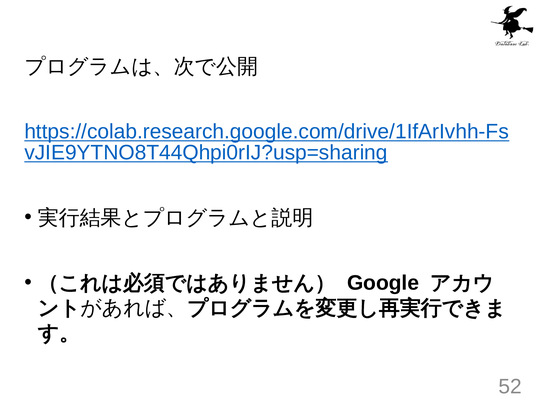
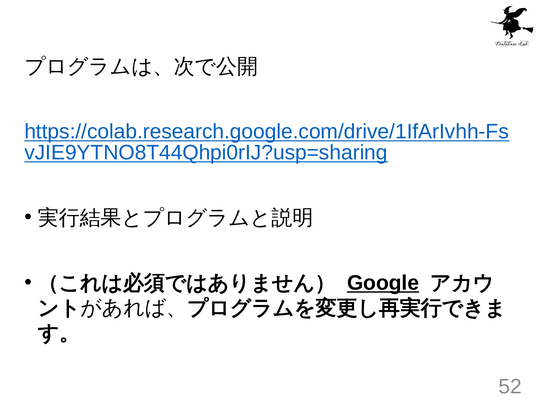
Google underline: none -> present (383, 283)
